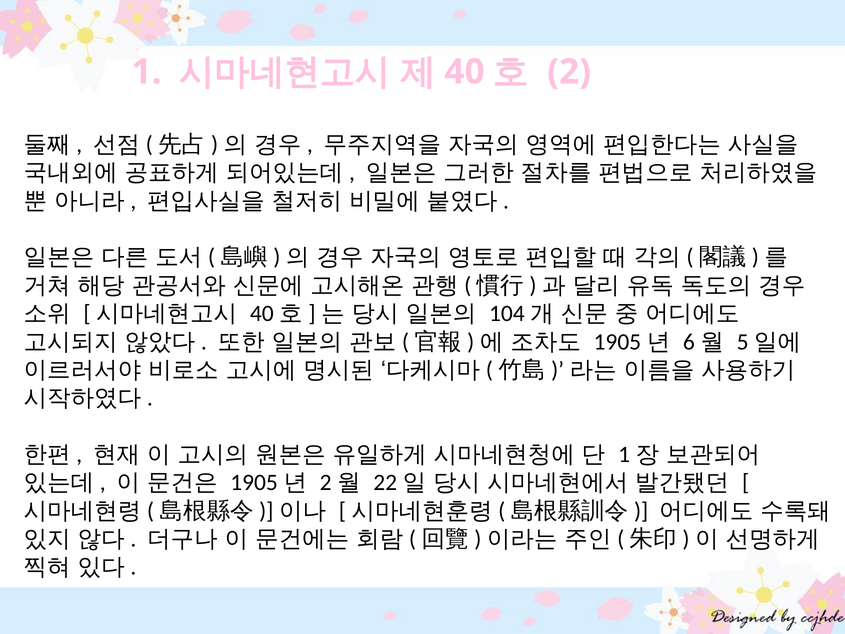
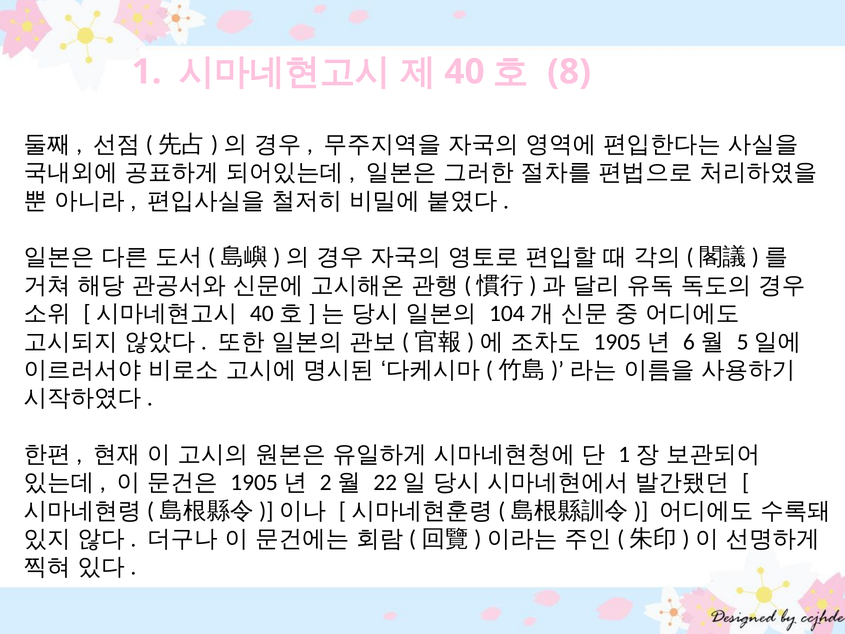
2: 2 -> 8 (569, 72)
